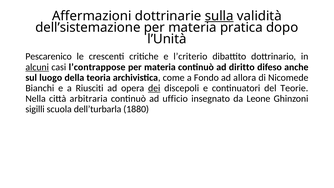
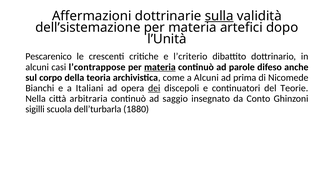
pratica: pratica -> artefici (241, 27)
alcuni underline: present -> none (37, 67)
materia underline: none -> present (160, 67)
diritto: diritto -> parole (242, 67)
luogo: luogo -> corpo (51, 78)
a Fondo: Fondo -> Alcuni (206, 78)
allora: allora -> prima (245, 78)
Riusciti: Riusciti -> Italiani (90, 88)
ufficio: ufficio -> saggio (175, 99)
Leone: Leone -> Conto (258, 99)
